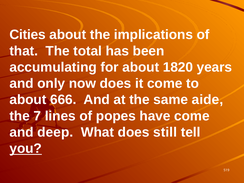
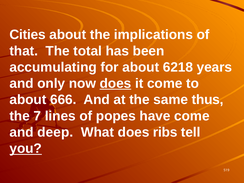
1820: 1820 -> 6218 (178, 67)
does underline: none -> present (115, 83)
aide: aide -> thus (208, 100)
still: still -> ribs (165, 132)
